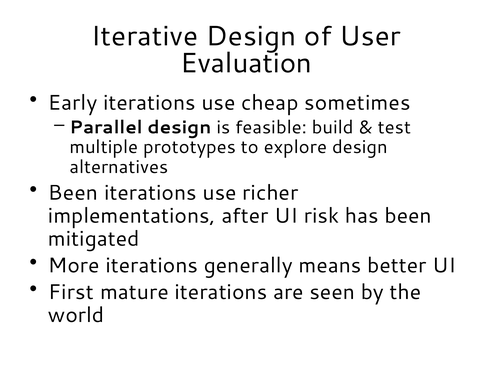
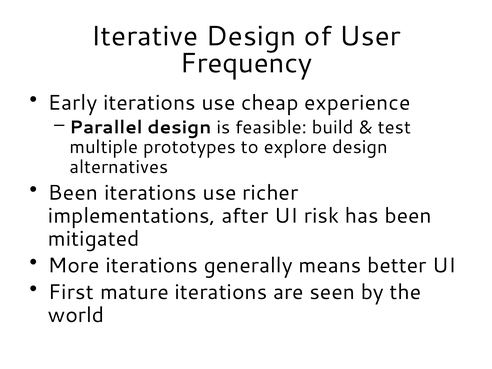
Evaluation: Evaluation -> Frequency (246, 63)
sometimes: sometimes -> experience (357, 103)
